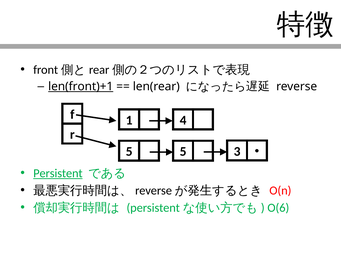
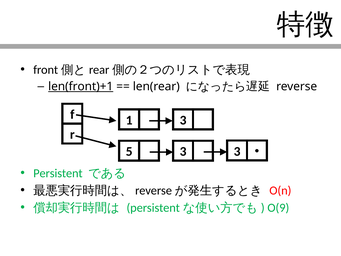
1 4: 4 -> 3 (183, 120)
5 5: 5 -> 3 (183, 151)
Persistent underline: present -> none (58, 173)
O(6: O(6 -> O(9 (278, 208)
